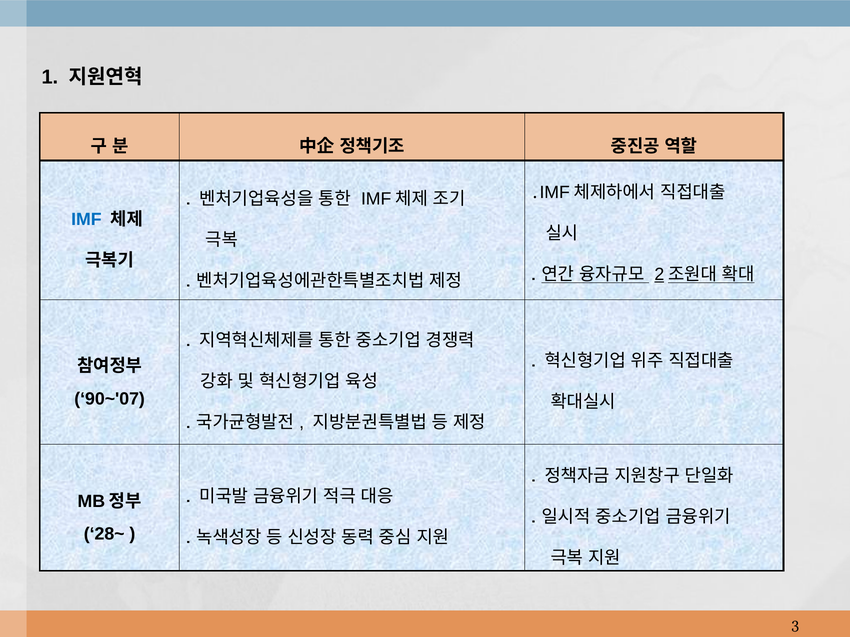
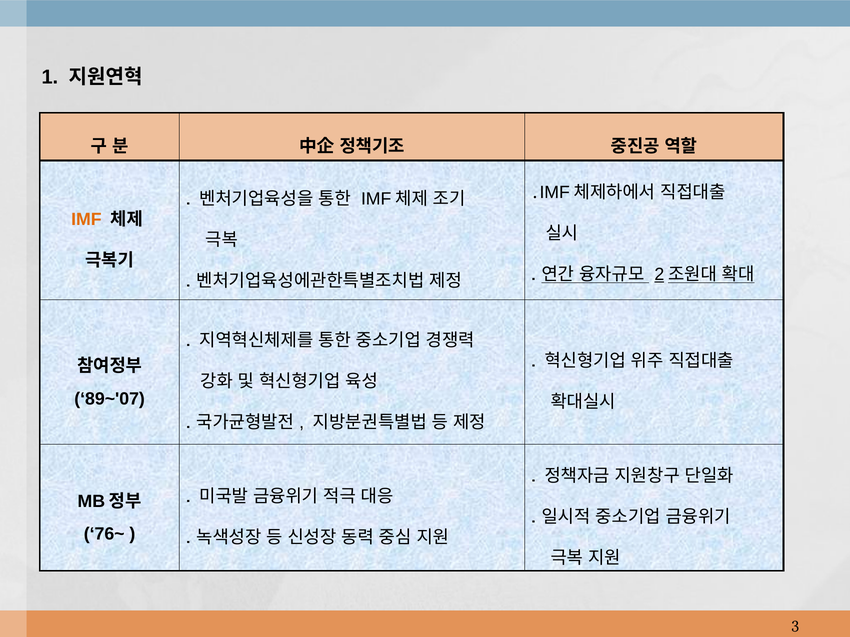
IMF colour: blue -> orange (86, 219)
90~'07: 90~'07 -> 89~'07 (110, 399)
28~: 28~ -> 76~ (104, 535)
